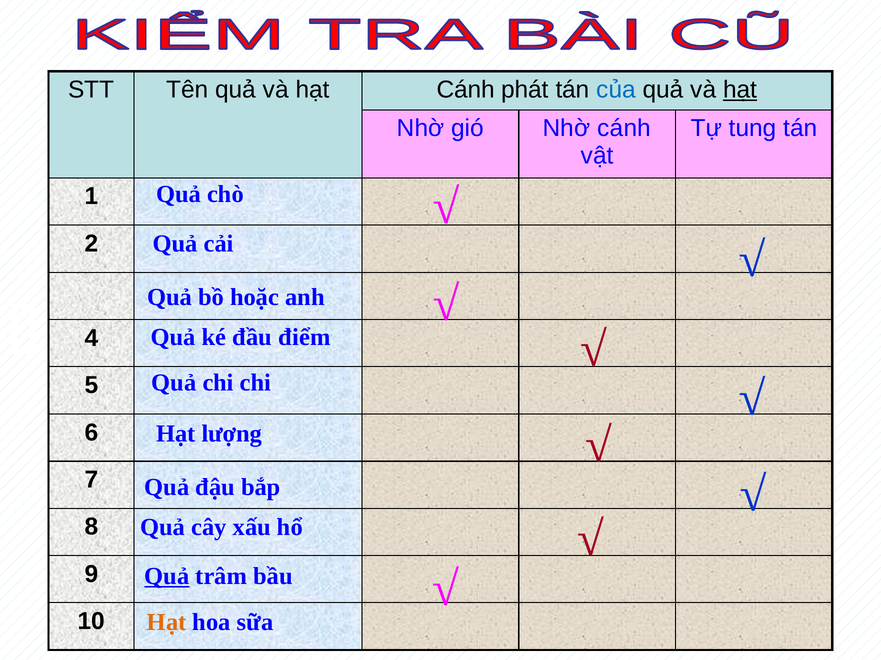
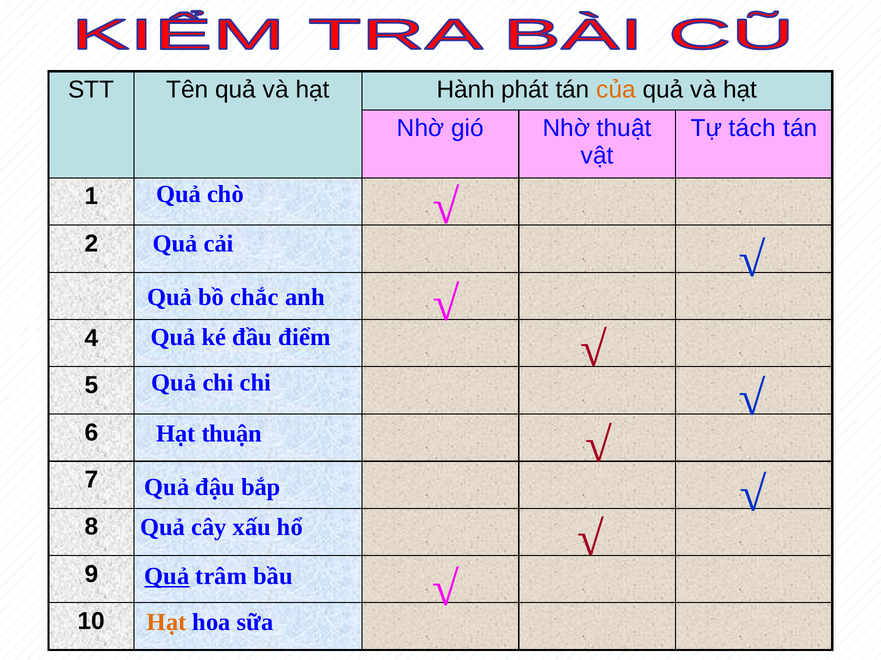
hạt Cánh: Cánh -> Hành (466, 90)
của colour: blue -> orange (616, 90)
hạt underline: present -> none (740, 90)
Nhờ cánh: cánh -> thuật (624, 128)
tung: tung -> tách (752, 128)
hoặc: hoặc -> chắc (254, 297)
lượng: lượng -> thuận (232, 434)
